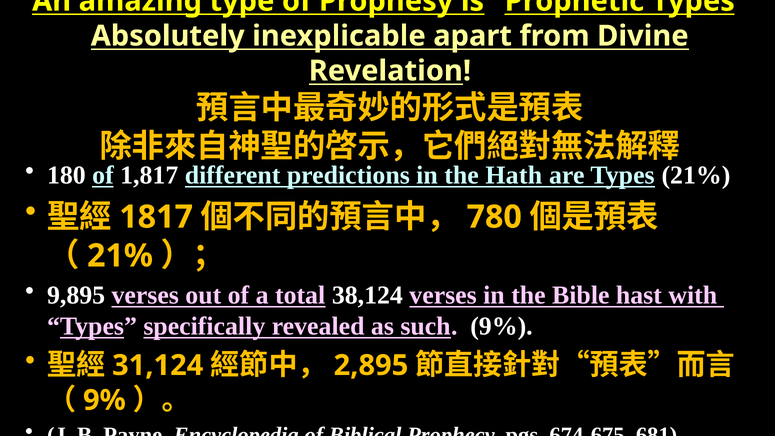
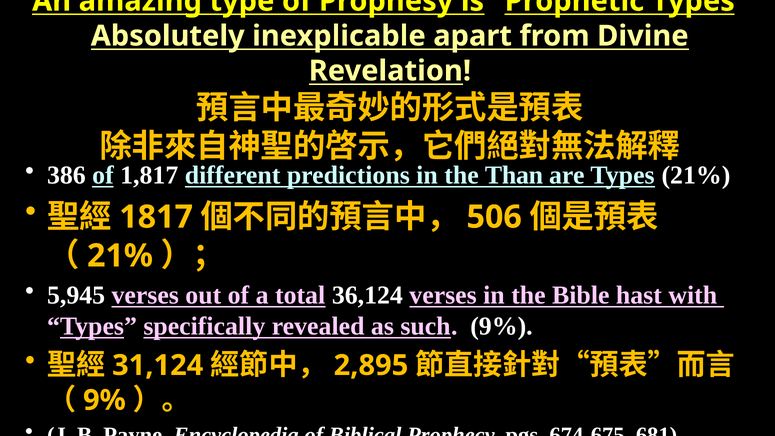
180: 180 -> 386 (66, 175)
Hath: Hath -> Than (514, 175)
780: 780 -> 506 (494, 217)
9,895: 9,895 -> 5,945 (76, 295)
38,124: 38,124 -> 36,124 (367, 295)
